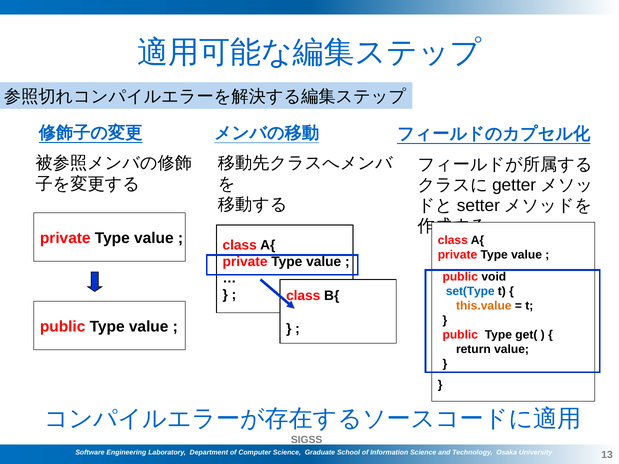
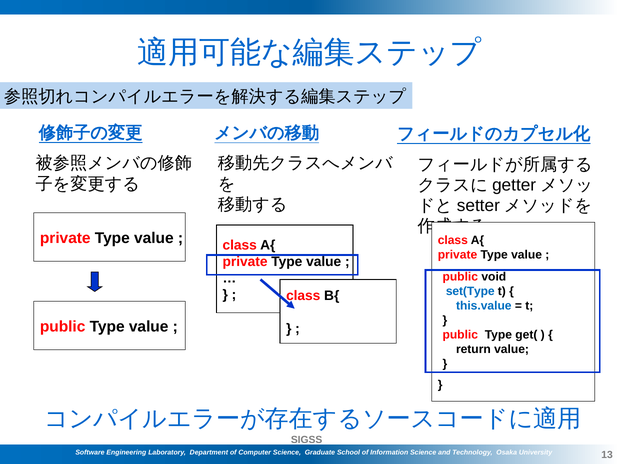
this.value colour: orange -> blue (484, 306)
